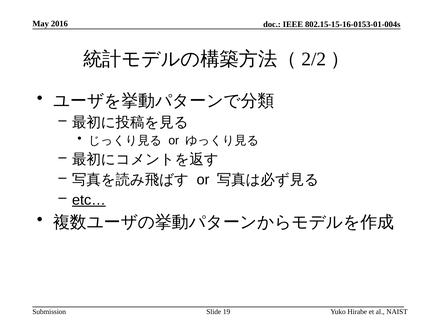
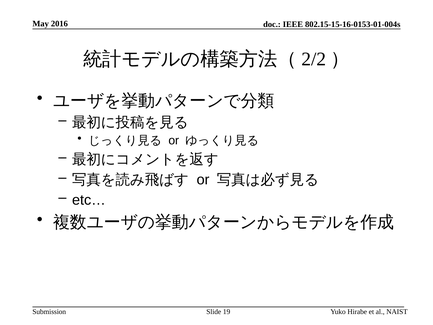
etc… underline: present -> none (89, 200)
